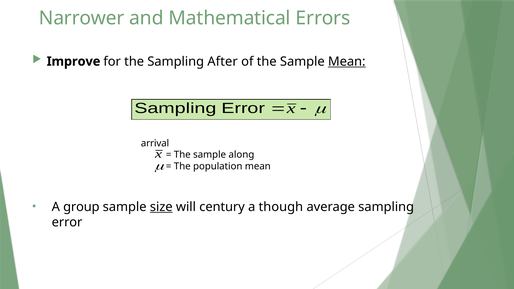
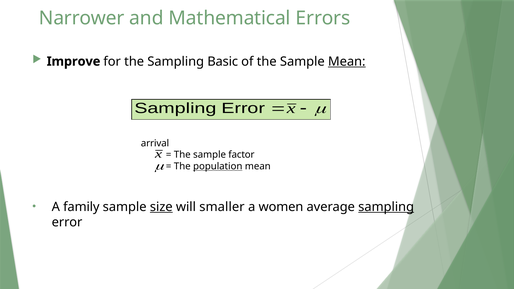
After: After -> Basic (223, 61)
along: along -> factor (241, 155)
population underline: none -> present (218, 166)
group: group -> family (81, 207)
century: century -> smaller (222, 207)
though: though -> women (281, 207)
sampling underline: none -> present (386, 207)
